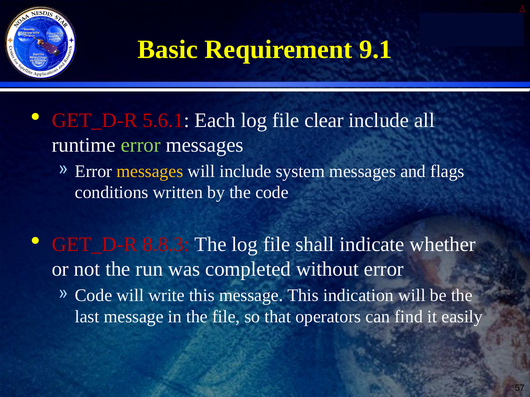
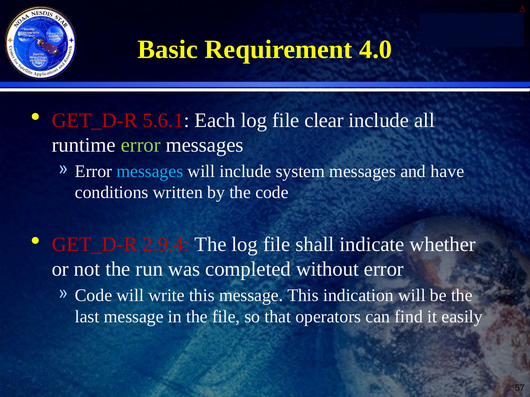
9.1: 9.1 -> 4.0 (376, 49)
messages colour: yellow -> light blue (150, 171)
flags: flags -> have (447, 171)
8.8.3: 8.8.3 -> 2.9.4 (166, 245)
